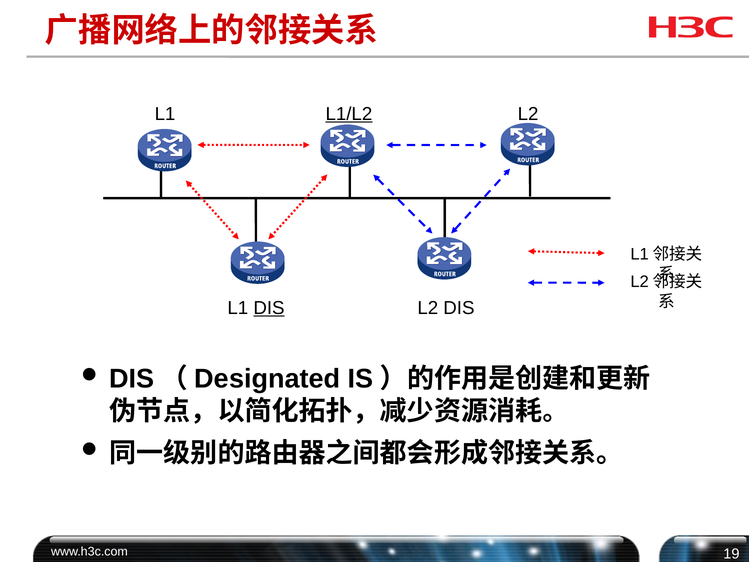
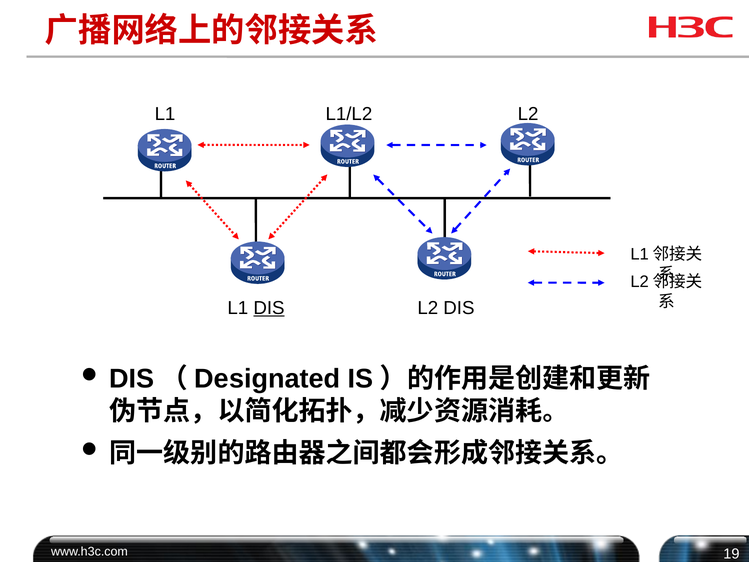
L1/L2 underline: present -> none (349, 114)
